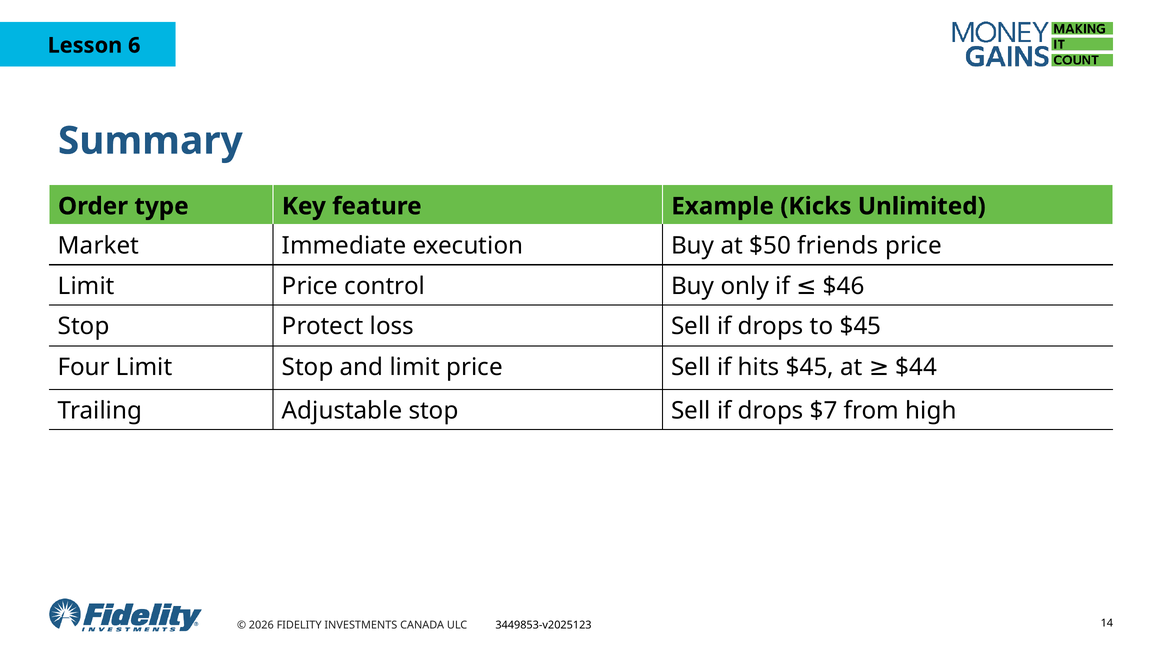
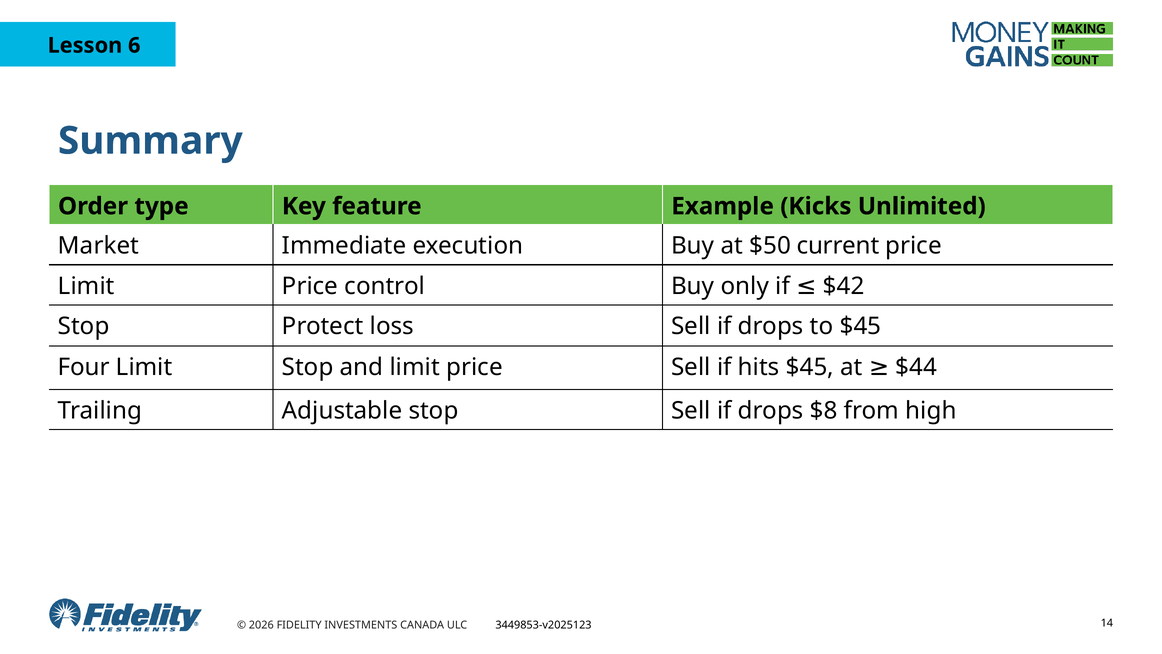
friends: friends -> current (838, 246)
$46: $46 -> $42 (844, 286)
$7: $7 -> $8 (824, 411)
